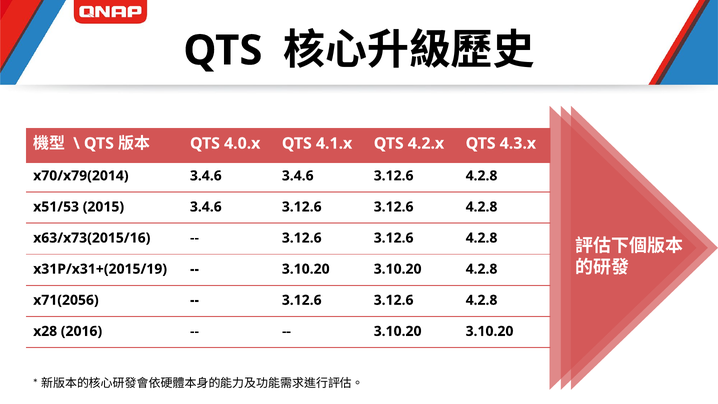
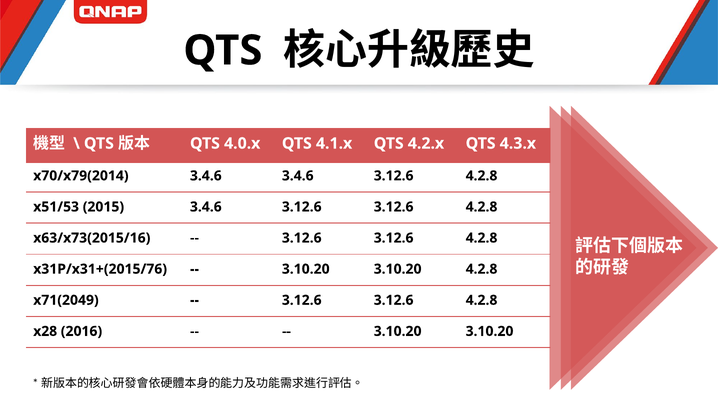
x31P/x31+(2015/19: x31P/x31+(2015/19 -> x31P/x31+(2015/76 (100, 269)
x71(2056: x71(2056 -> x71(2049 (66, 300)
